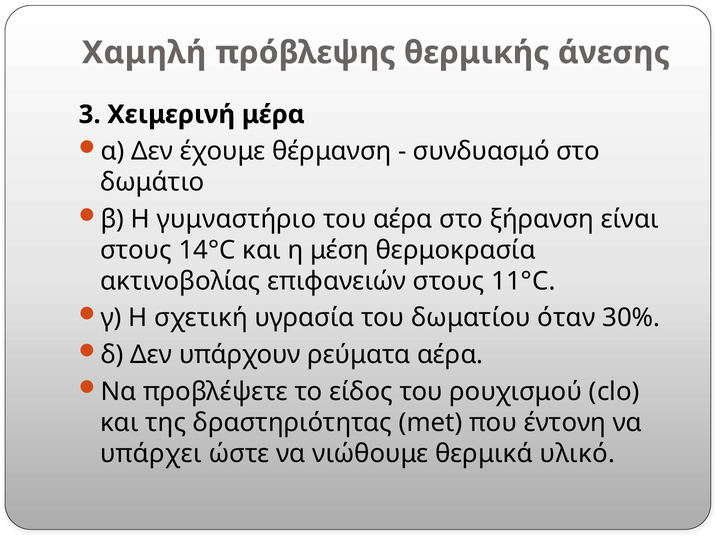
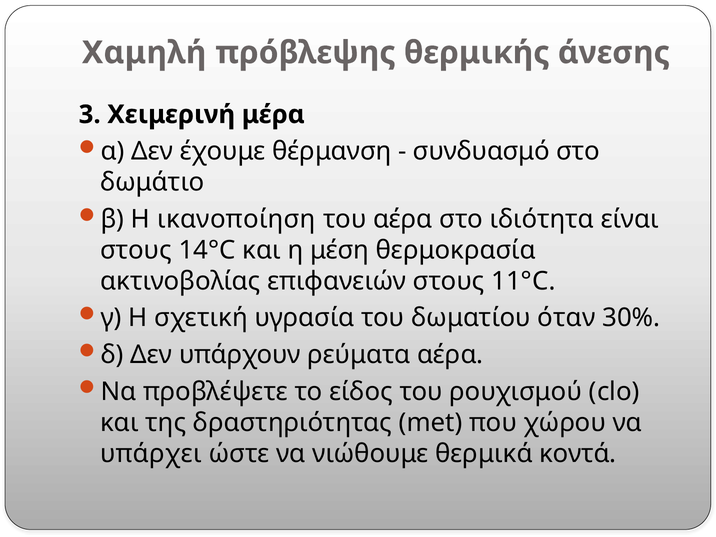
γυμναστήριο: γυμναστήριο -> ικανοποίηση (236, 219)
ξήρανση: ξήρανση -> ιδιότητα (542, 219)
έντονη: έντονη -> χώρου (565, 423)
υλικό: υλικό -> κοντά (578, 454)
